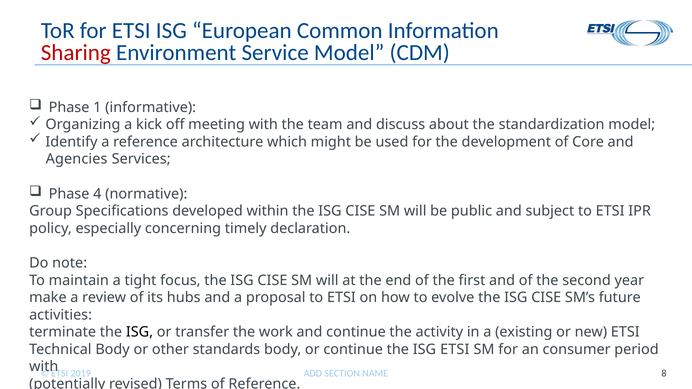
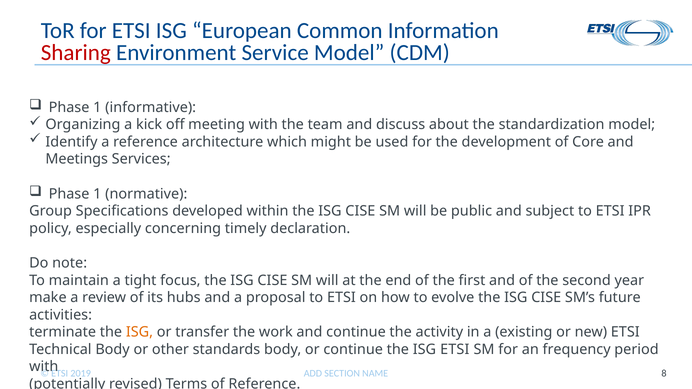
Agencies: Agencies -> Meetings (77, 159)
4: 4 -> 1 (97, 194)
ISG colour: black -> orange (140, 332)
consumer: consumer -> frequency (577, 350)
